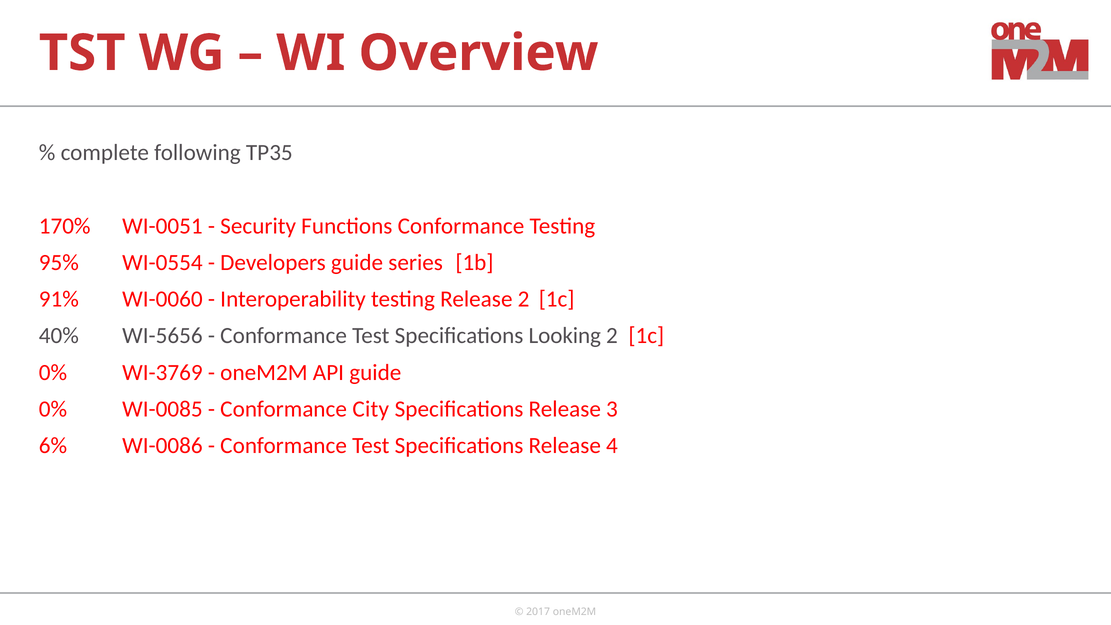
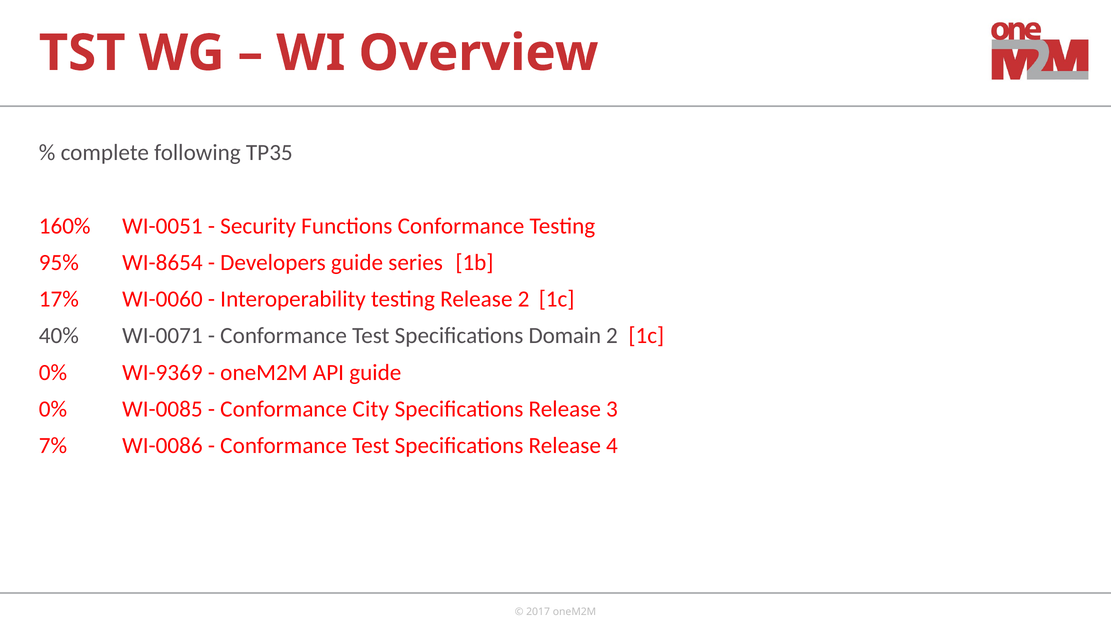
170%: 170% -> 160% (65, 226)
WI-0554: WI-0554 -> WI-8654 (162, 263)
91%: 91% -> 17% (59, 299)
WI-5656: WI-5656 -> WI-0071 (162, 336)
Looking: Looking -> Domain (565, 336)
WI-3769: WI-3769 -> WI-9369 (162, 372)
6%: 6% -> 7% (53, 446)
